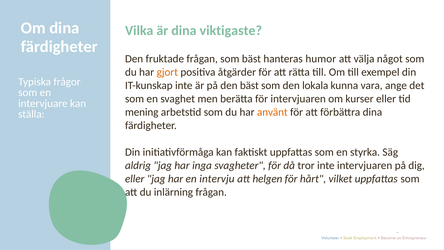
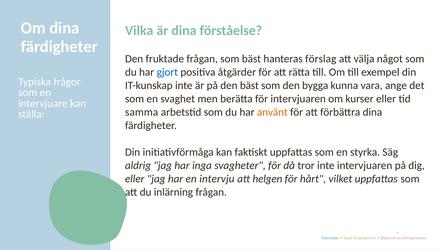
viktigaste: viktigaste -> förståelse (231, 31)
humor: humor -> förslag (321, 59)
gjort colour: orange -> blue (167, 72)
lokala: lokala -> bygga (315, 85)
mening: mening -> samma (142, 112)
